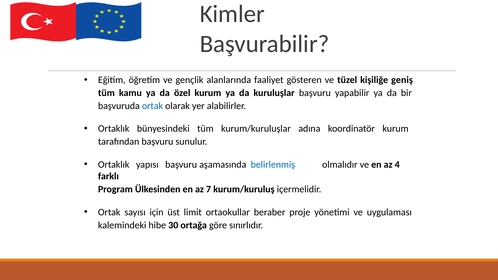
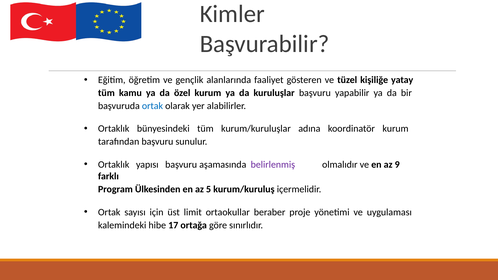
geniş: geniş -> yatay (402, 80)
belirlenmiş colour: blue -> purple (273, 165)
4: 4 -> 9 (397, 165)
7: 7 -> 5 (209, 189)
30: 30 -> 17 (173, 225)
